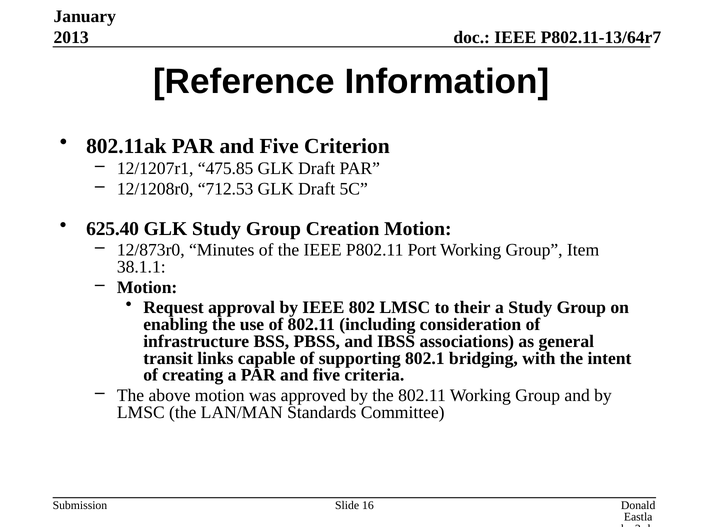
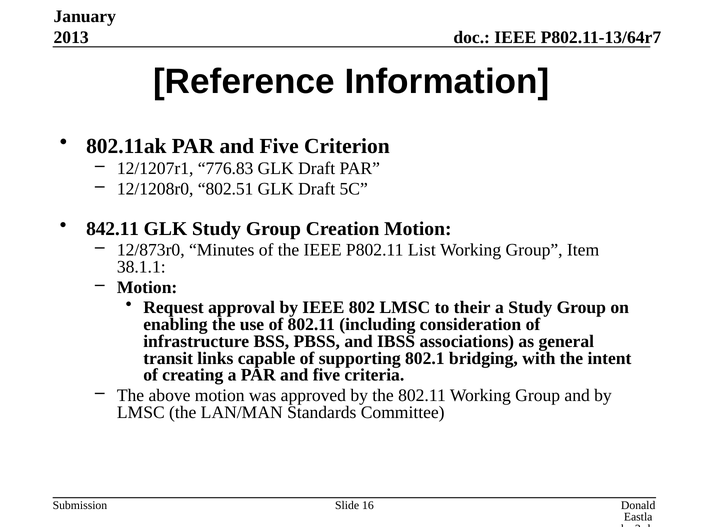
475.85: 475.85 -> 776.83 (226, 169)
712.53: 712.53 -> 802.51 (226, 189)
625.40: 625.40 -> 842.11 (113, 229)
Port: Port -> List (422, 250)
